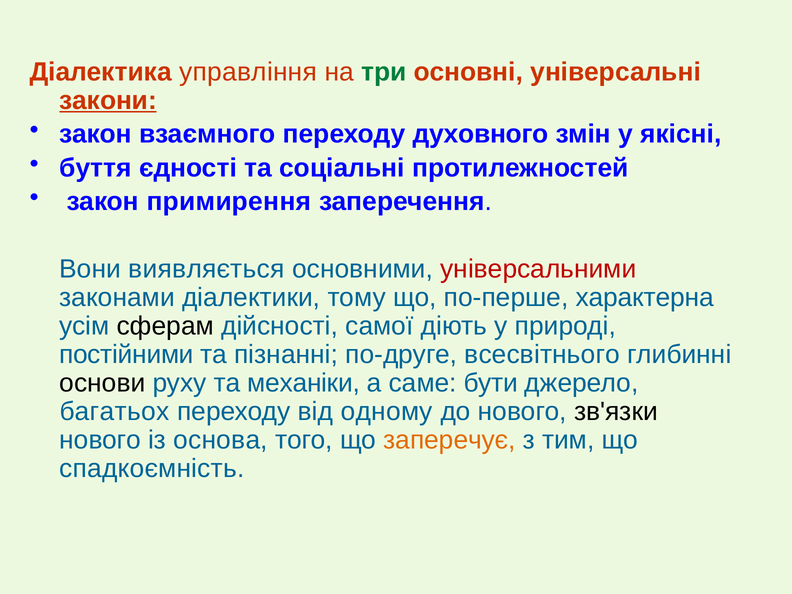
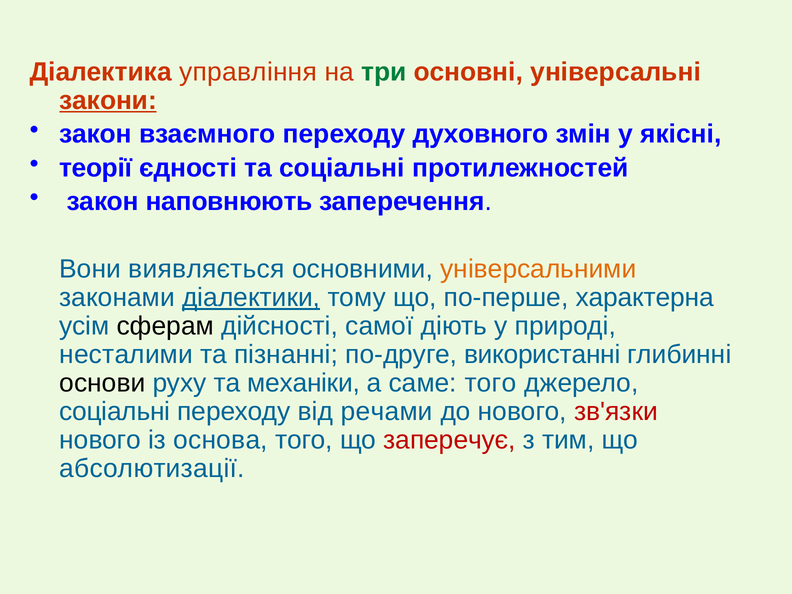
буття: буття -> теорії (96, 168)
примирення: примирення -> наповнюють (229, 202)
універсальними colour: red -> orange (538, 269)
діалектики underline: none -> present (251, 298)
постійними: постійними -> несталими (126, 355)
всесвітнього: всесвітнього -> використанні (542, 355)
саме бути: бути -> того (490, 383)
багатьох: багатьох -> соціальні (115, 412)
одному: одному -> речами (387, 412)
зв'язки colour: black -> red (616, 412)
заперечує colour: orange -> red (450, 440)
спадкоємність: спадкоємність -> абсолютизації (152, 469)
